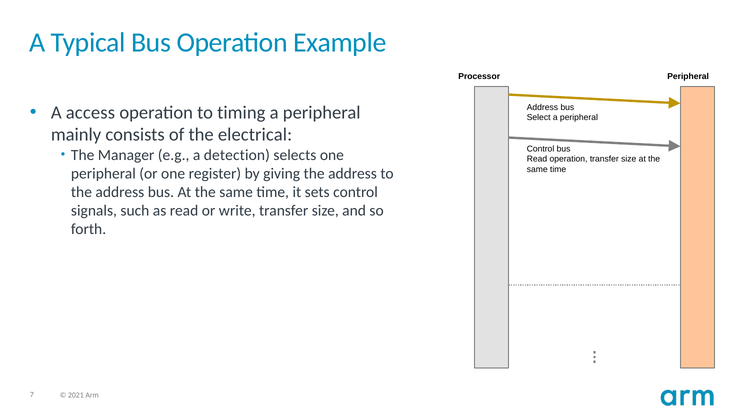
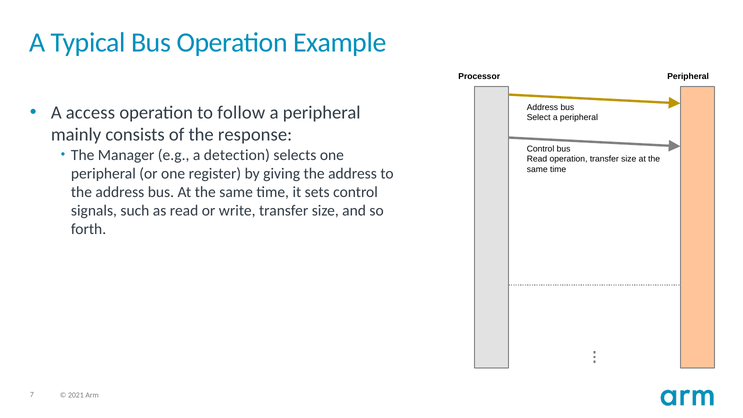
timing: timing -> follow (241, 112)
electrical: electrical -> response (255, 135)
